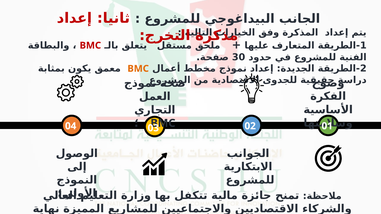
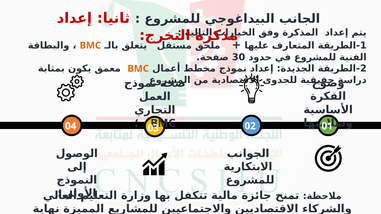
BMC colour: red -> orange (90, 46)
